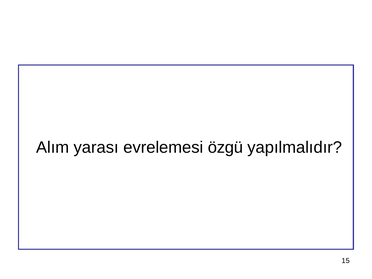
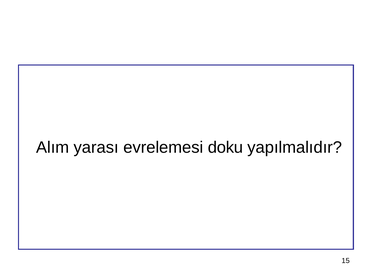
özgü: özgü -> doku (225, 148)
